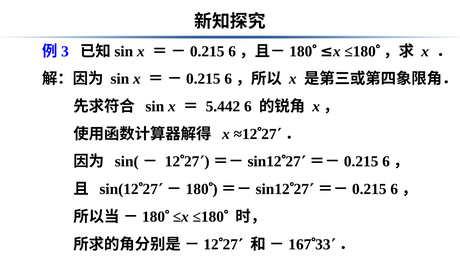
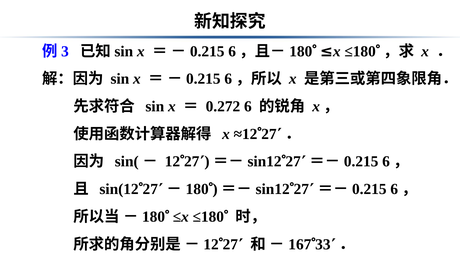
5.442: 5.442 -> 0.272 (223, 106)
